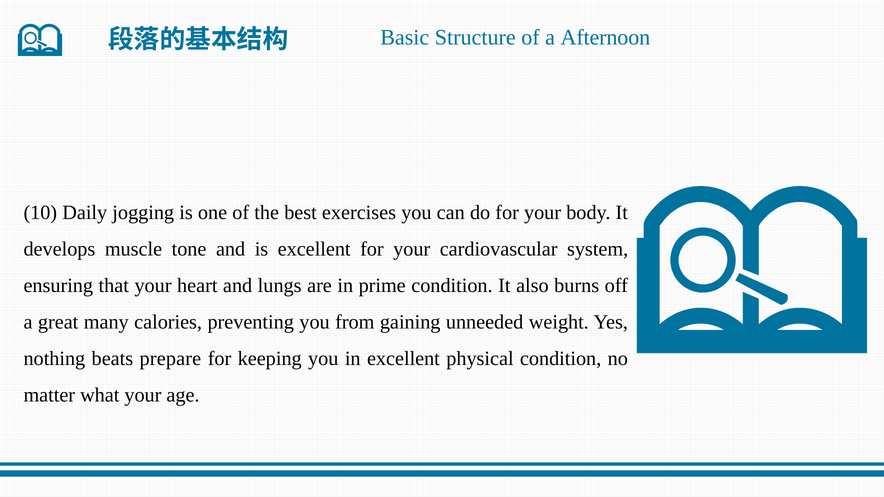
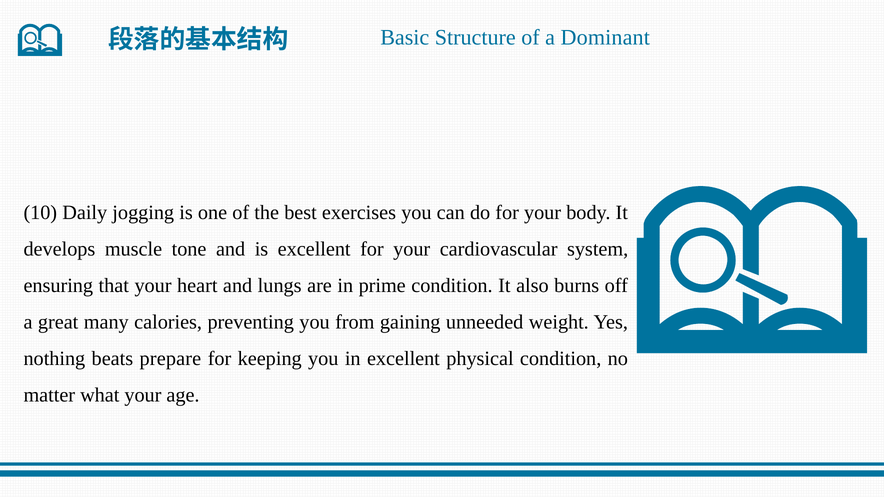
Afternoon: Afternoon -> Dominant (605, 37)
